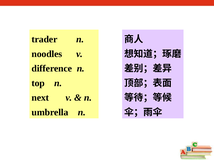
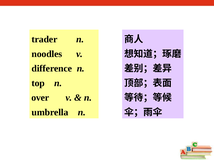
next: next -> over (40, 98)
